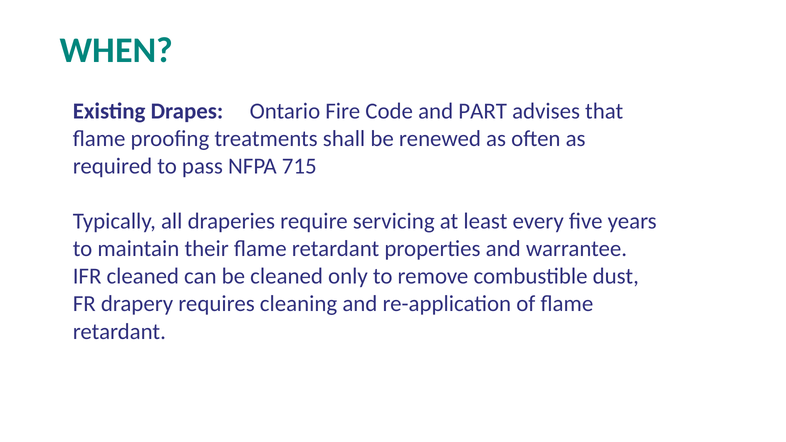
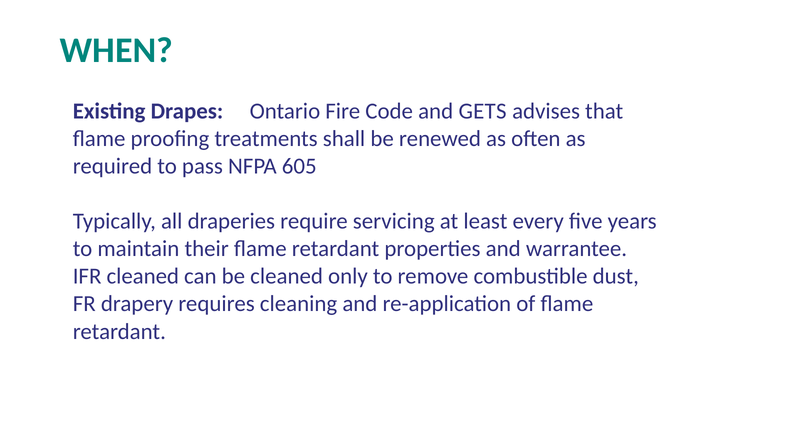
PART: PART -> GETS (483, 111)
715: 715 -> 605 (299, 166)
